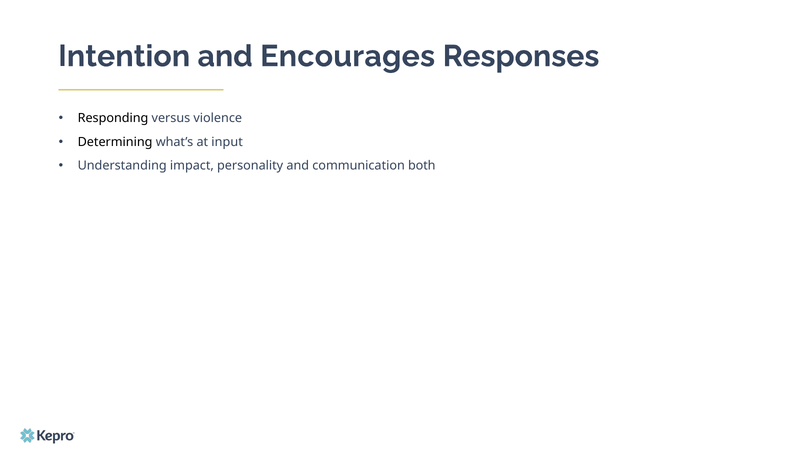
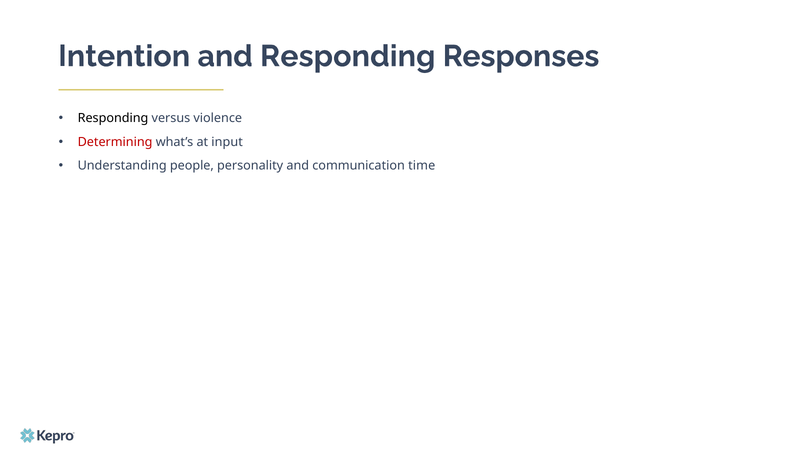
and Encourages: Encourages -> Responding (348, 56)
Determining colour: black -> red (115, 142)
impact: impact -> people (192, 166)
both: both -> time (422, 166)
